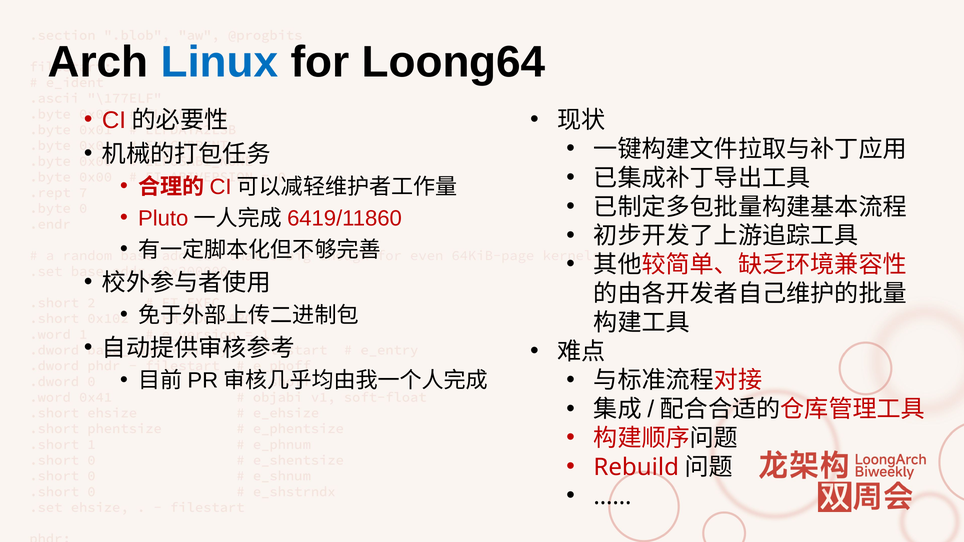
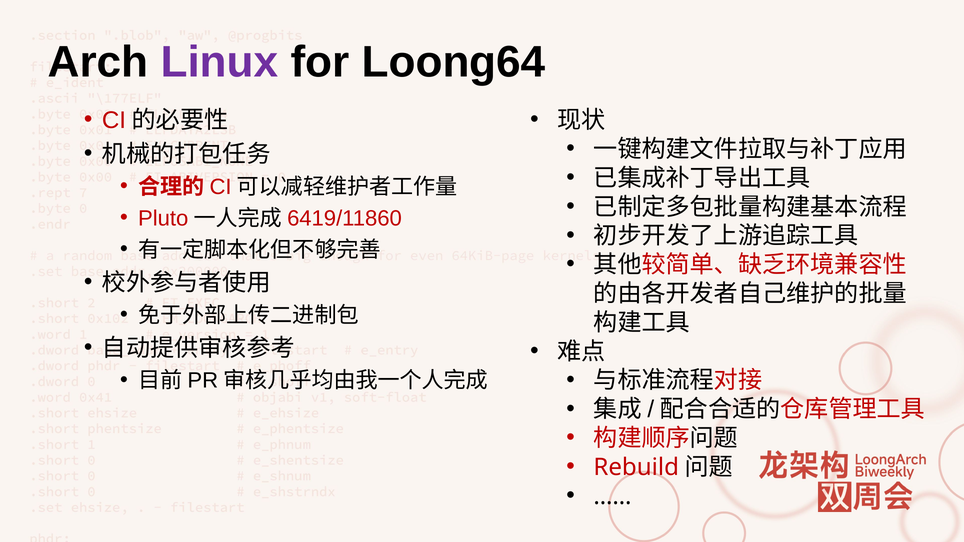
Linux colour: blue -> purple (219, 62)
